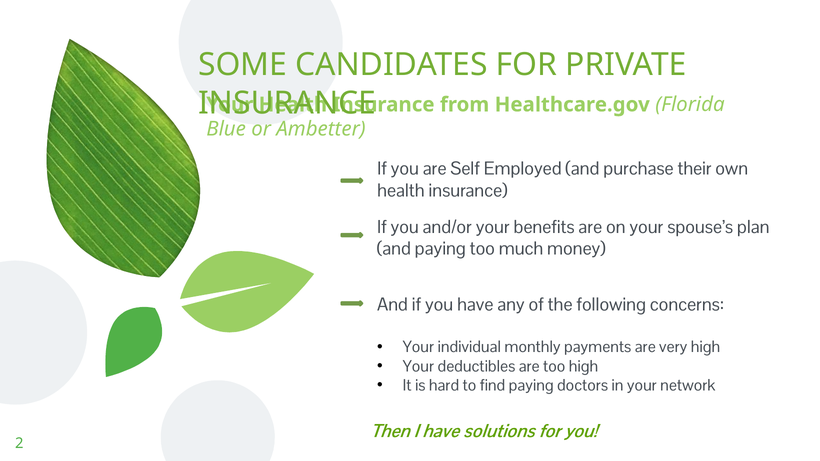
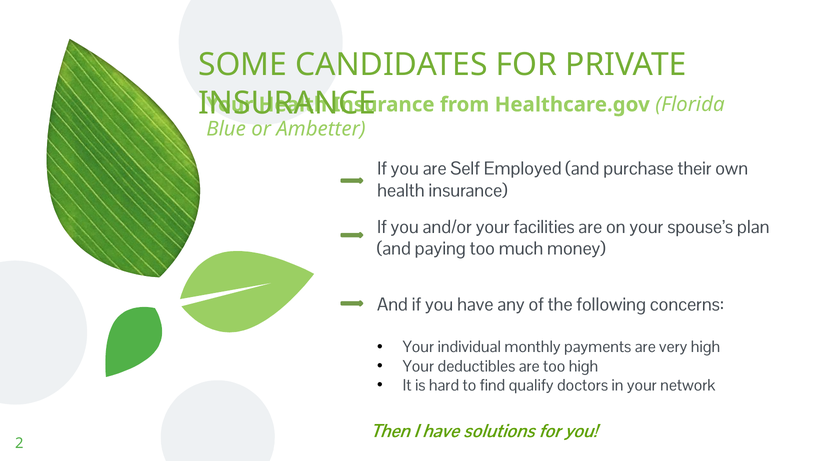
benefits: benefits -> facilities (544, 227)
find paying: paying -> qualify (531, 386)
